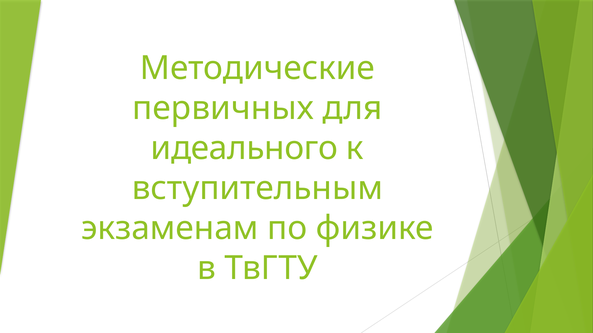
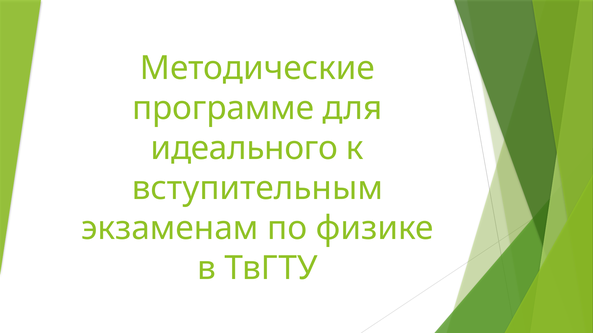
первичных: первичных -> программе (223, 108)
